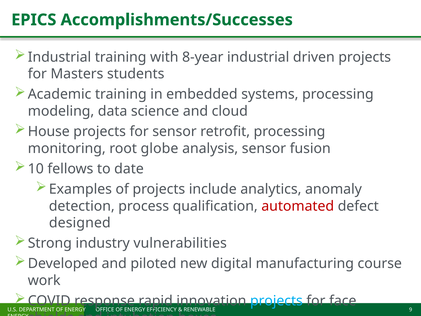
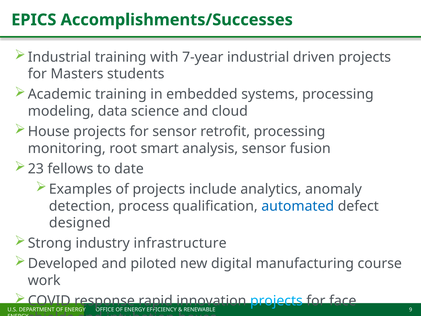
8-year: 8-year -> 7-year (203, 57)
globe: globe -> smart (160, 148)
10: 10 -> 23 (36, 169)
automated colour: red -> blue (298, 206)
vulnerabilities: vulnerabilities -> infrastructure (180, 243)
